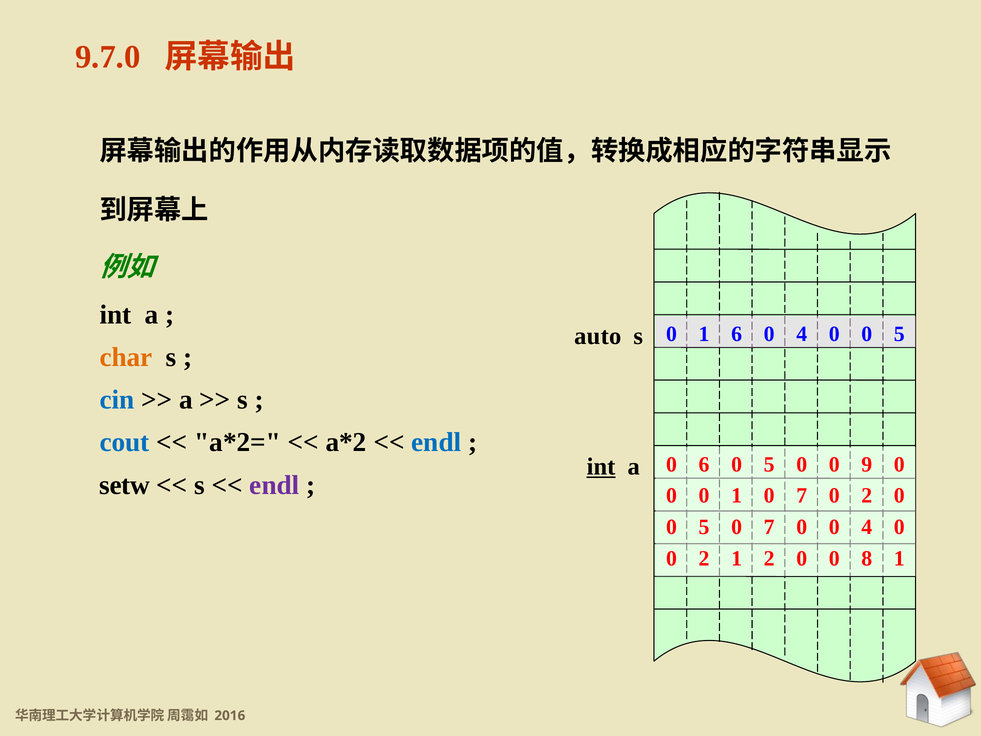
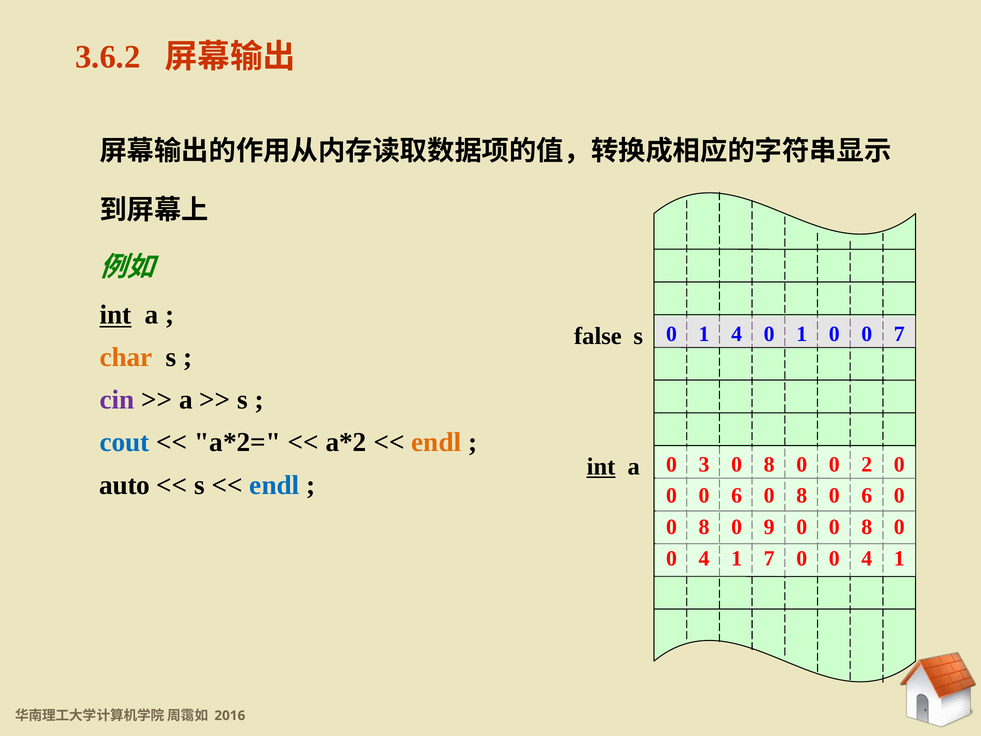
9.7.0: 9.7.0 -> 3.6.2 (108, 57)
int underline: none -> present (115, 315)
1 6: 6 -> 4 (737, 334)
4: 4 -> 1 (802, 334)
5: 5 -> 7 (899, 334)
auto: auto -> false (598, 336)
cin colour: blue -> purple (117, 400)
endl colour: blue -> orange (436, 442)
0 6: 6 -> 3 (704, 464)
5: 5 -> 8 (769, 464)
9: 9 -> 2 (867, 464)
setw: setw -> auto (125, 485)
endl colour: purple -> blue (274, 485)
0 0 1: 1 -> 6 (737, 496)
7: 7 -> 8 (802, 496)
2: 2 -> 6 (867, 496)
5: 5 -> 8 (704, 527)
7: 7 -> 9 (769, 527)
4: 4 -> 8 (867, 527)
2: 2 -> 4 (704, 558)
1 2: 2 -> 7 (769, 558)
8: 8 -> 4 (867, 558)
